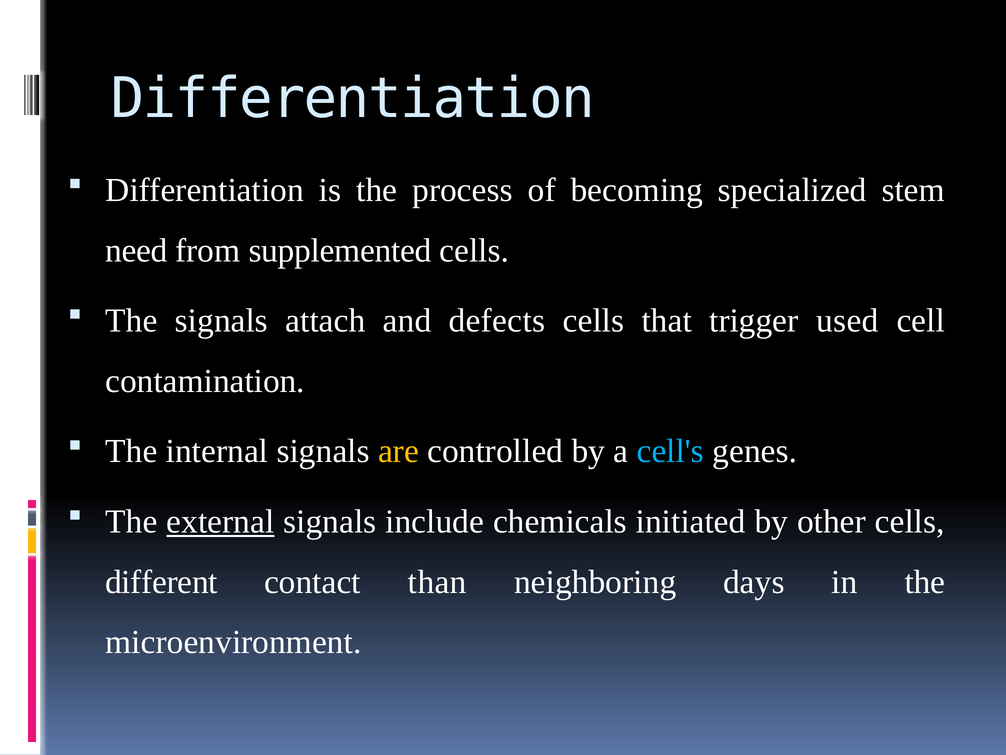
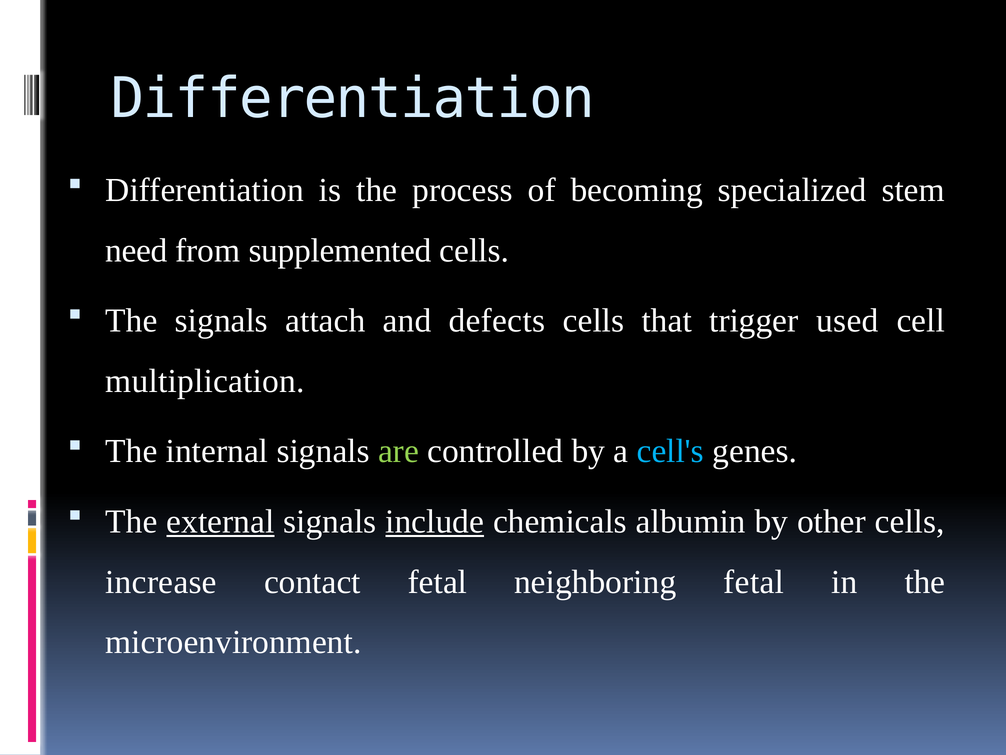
contamination: contamination -> multiplication (205, 381)
are colour: yellow -> light green (399, 451)
include underline: none -> present (435, 521)
initiated: initiated -> albumin (691, 521)
different: different -> increase (161, 582)
contact than: than -> fetal (437, 582)
neighboring days: days -> fetal (754, 582)
